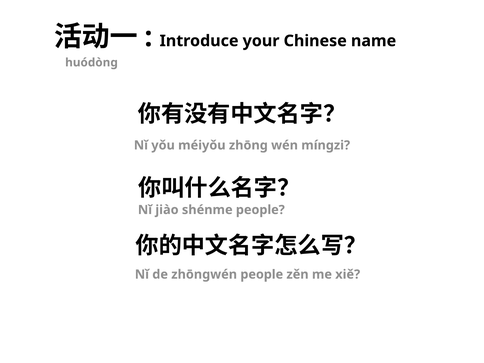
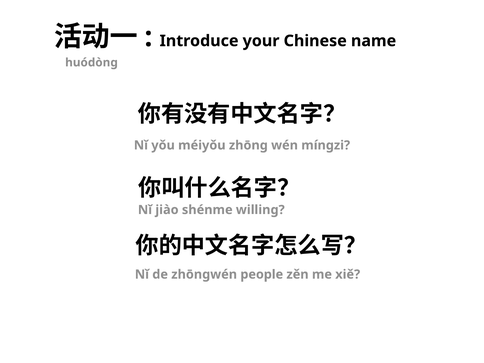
shénme people: people -> willing (260, 210)
